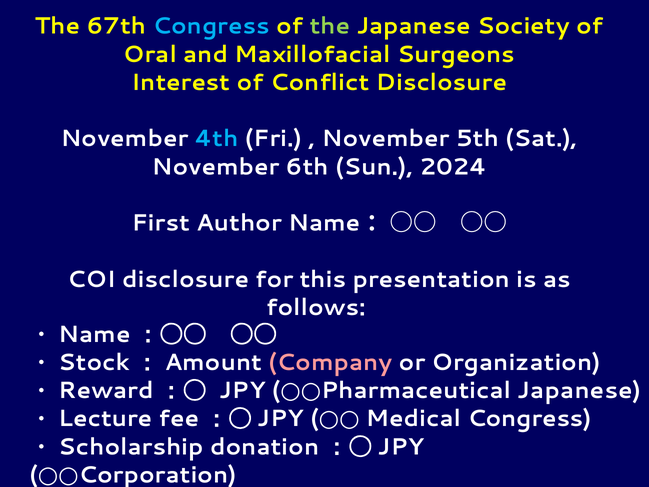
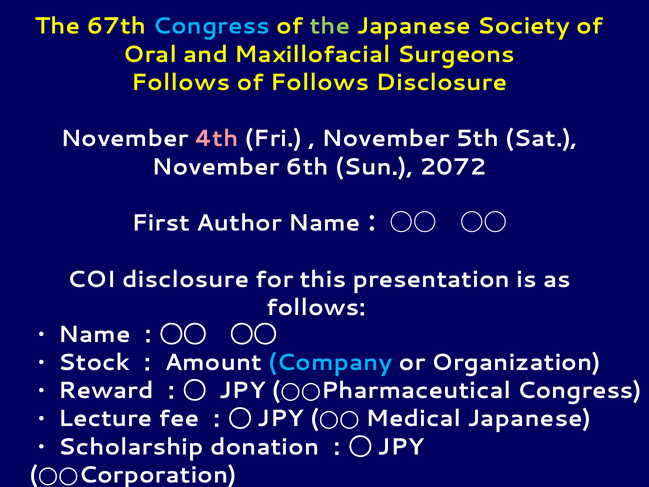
Interest: Interest -> Follows (181, 82)
of Conflict: Conflict -> Follows (320, 82)
4th colour: light blue -> pink (217, 139)
2024: 2024 -> 2072 (453, 167)
Company colour: pink -> light blue (330, 362)
Japanese: Japanese -> Congress (580, 390)
Medical Congress: Congress -> Japanese (529, 418)
